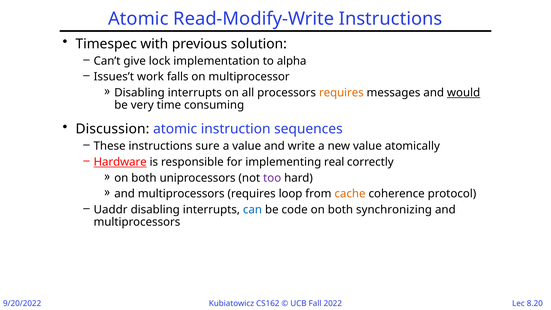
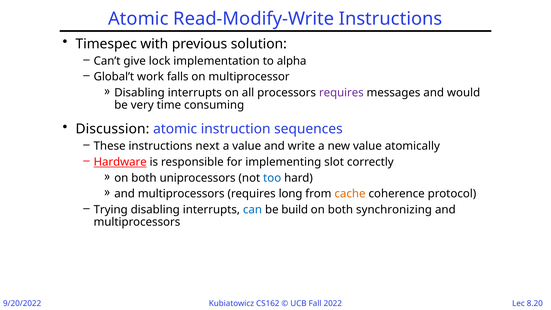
Issues’t: Issues’t -> Global’t (114, 77)
requires colour: orange -> purple (341, 93)
would underline: present -> none (464, 93)
sure: sure -> next (208, 146)
real: real -> slot (334, 162)
too colour: purple -> blue (272, 178)
loop: loop -> long (291, 194)
Uaddr: Uaddr -> Trying (111, 210)
code: code -> build (295, 210)
